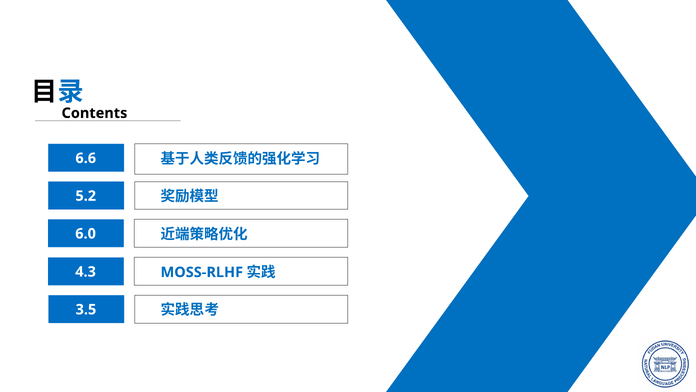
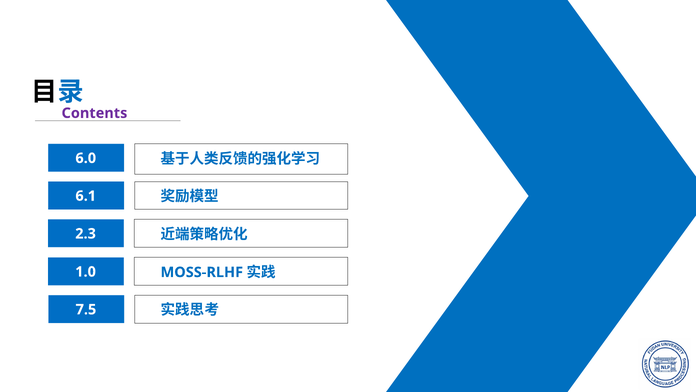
Contents colour: black -> purple (94, 113)
6.6: 6.6 -> 6.0 (86, 158)
5.2: 5.2 -> 6.1 (86, 196)
6.0: 6.0 -> 2.3 (86, 233)
4.3: 4.3 -> 1.0 (86, 271)
3.5: 3.5 -> 7.5 (86, 309)
